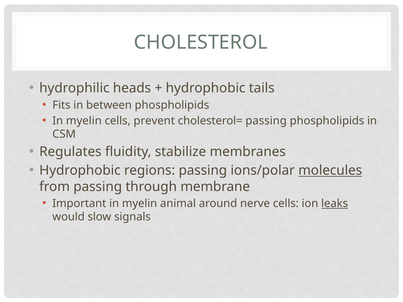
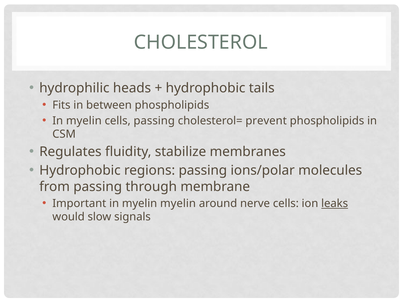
cells prevent: prevent -> passing (154, 121)
cholesterol= passing: passing -> prevent (266, 121)
molecules underline: present -> none (330, 171)
myelin animal: animal -> myelin (178, 204)
